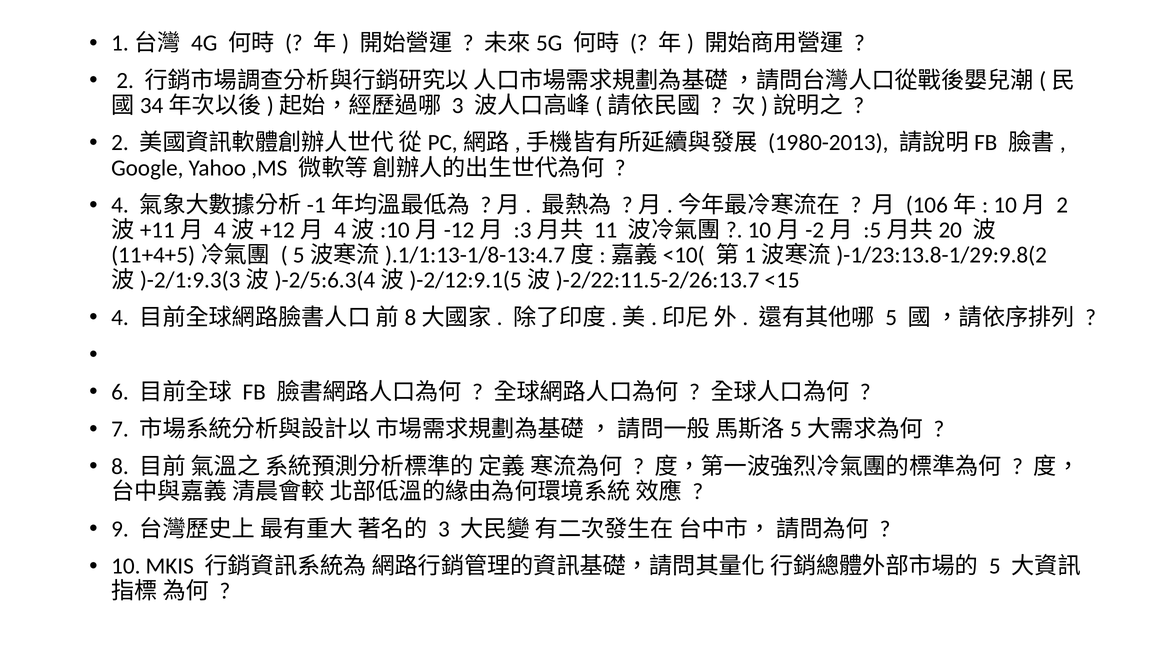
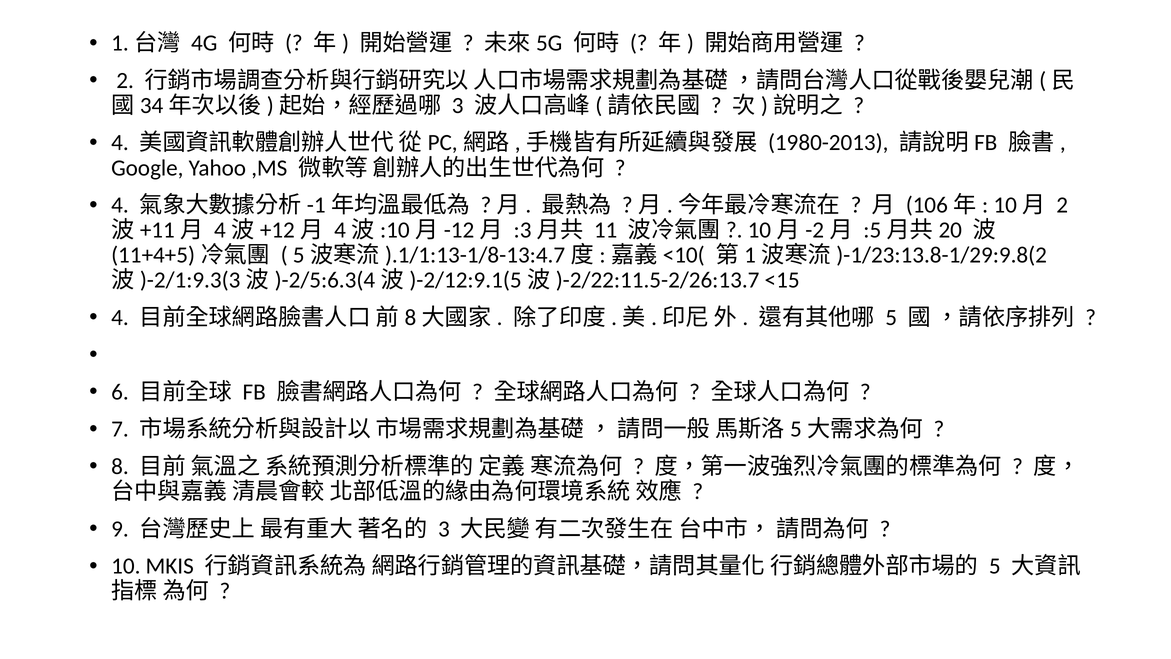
2: 2 -> 4 (120, 143)
